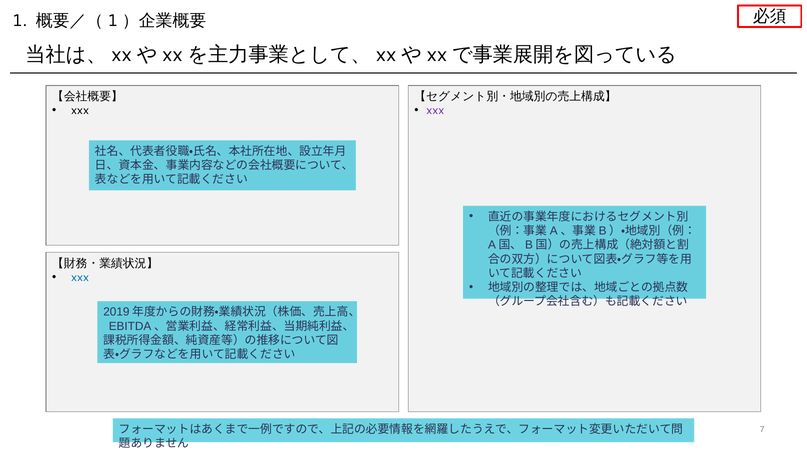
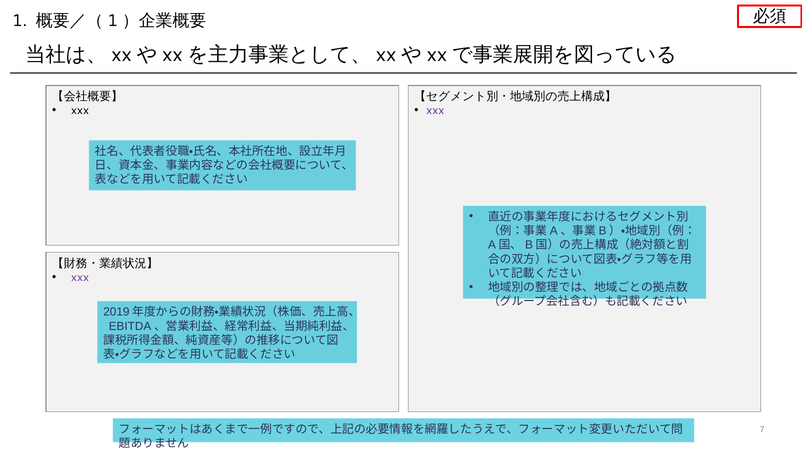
xxx colour: blue -> purple (80, 277)
